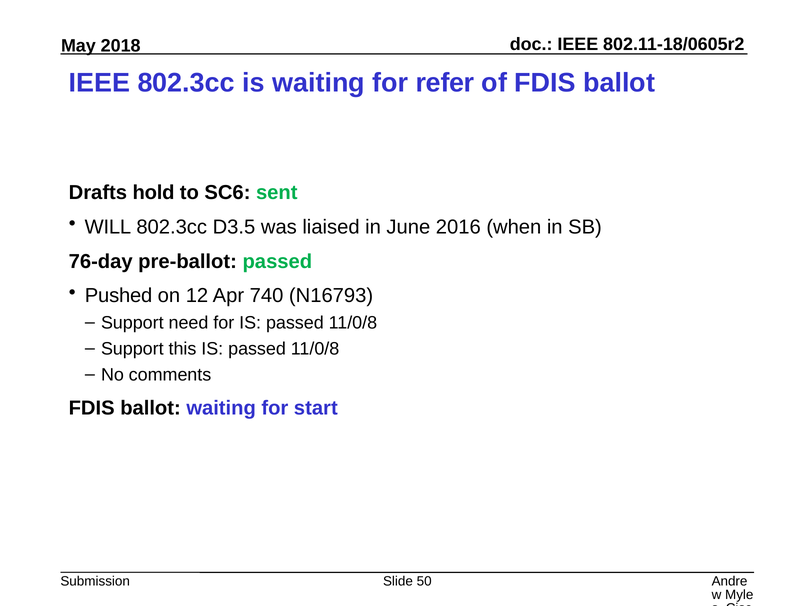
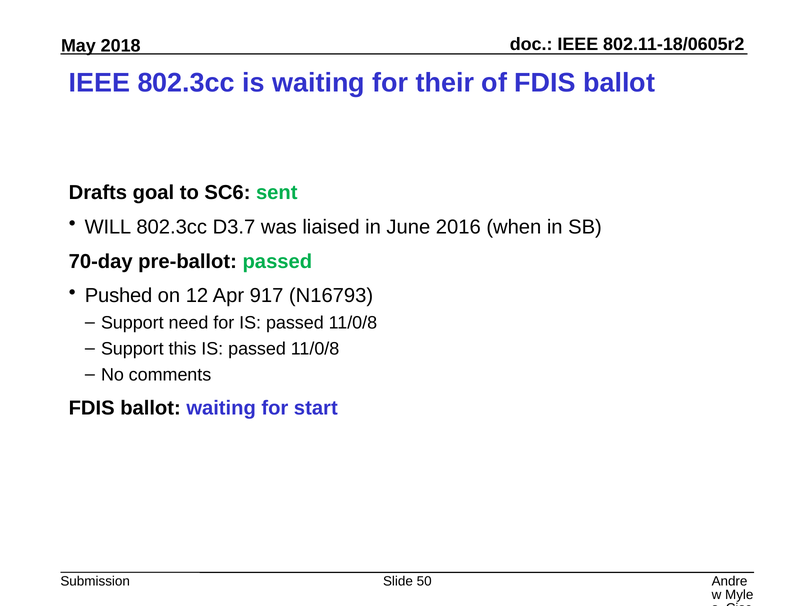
refer: refer -> their (445, 83)
hold: hold -> goal (153, 193)
D3.5: D3.5 -> D3.7 (234, 227)
76-day: 76-day -> 70-day (101, 261)
740: 740 -> 917 (267, 296)
